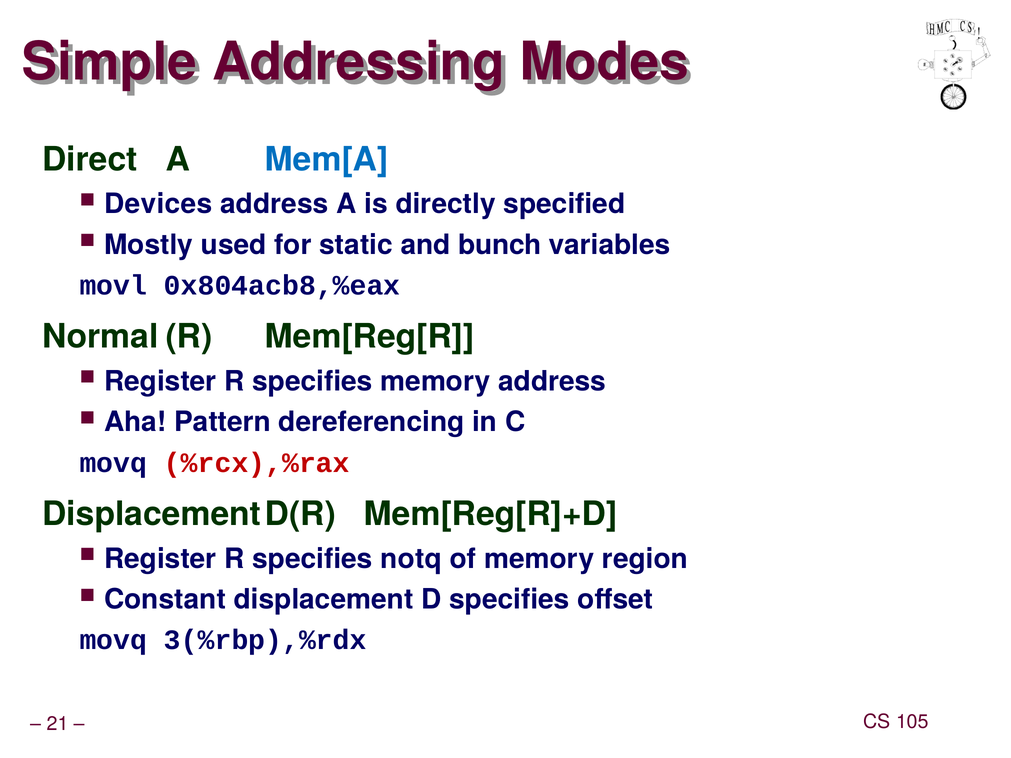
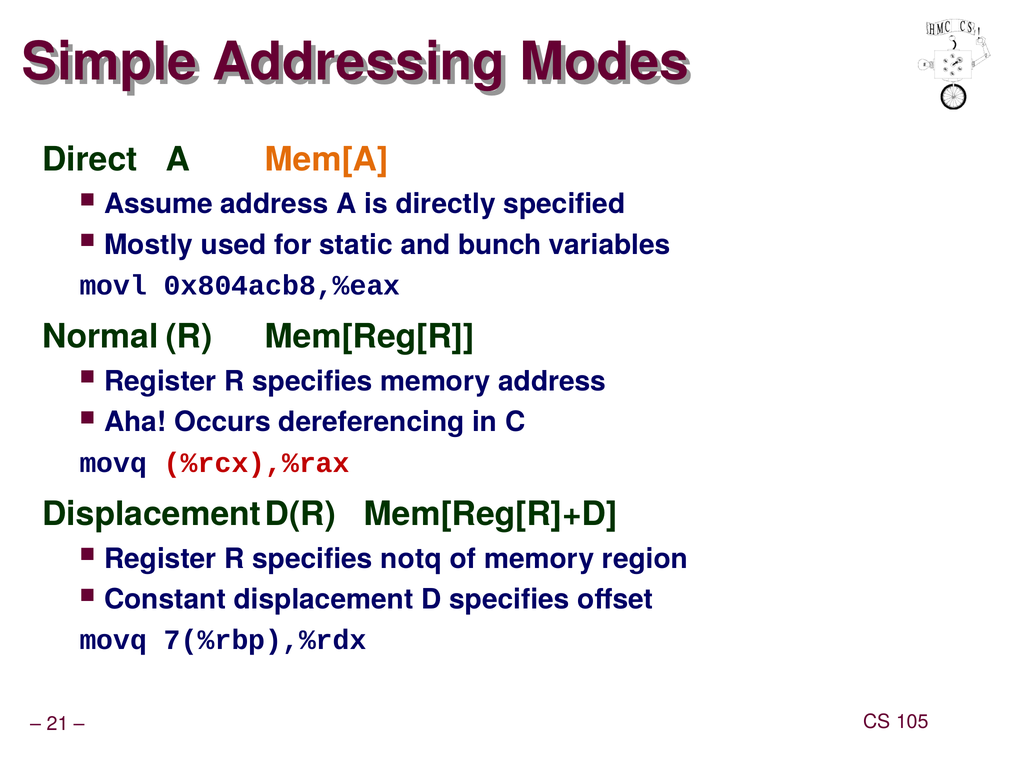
Mem[A colour: blue -> orange (327, 159)
Devices: Devices -> Assume (158, 204)
Pattern: Pattern -> Occurs (222, 422)
3(%rbp),%rdx: 3(%rbp),%rdx -> 7(%rbp),%rdx (265, 640)
